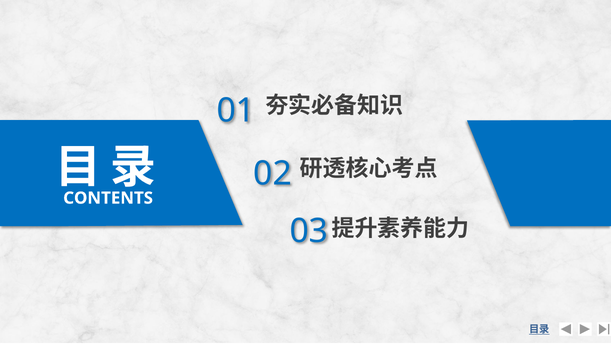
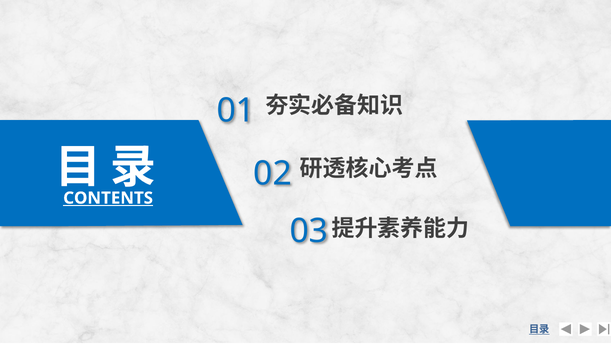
CONTENTS underline: none -> present (108, 198)
